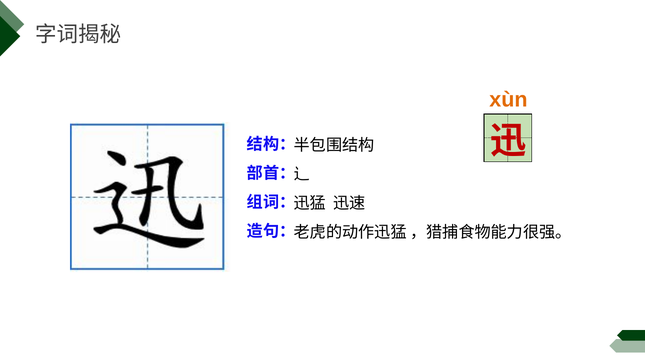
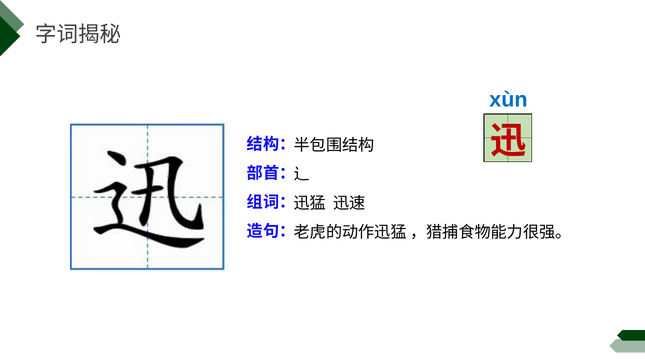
xùn colour: orange -> blue (508, 100)
